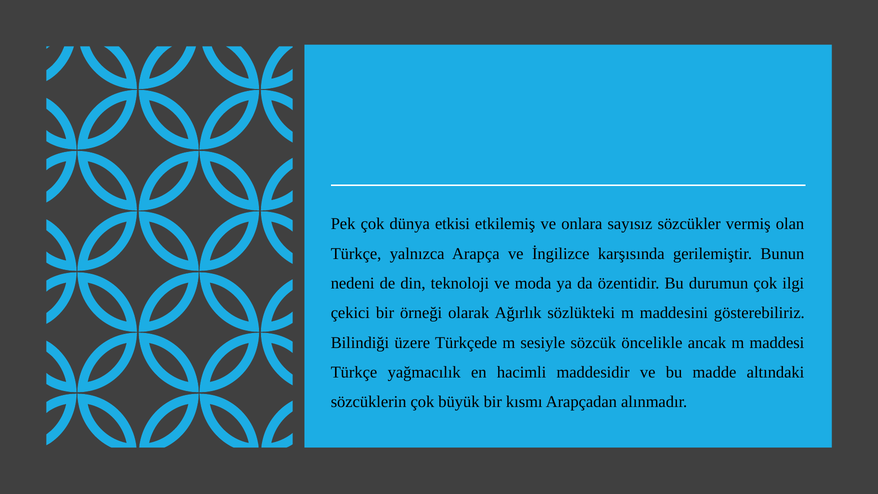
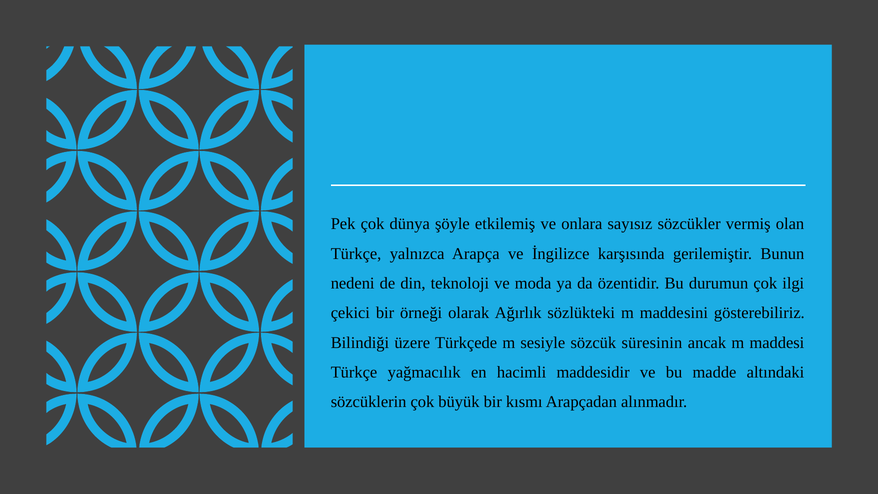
etkisi: etkisi -> şöyle (452, 224)
öncelikle: öncelikle -> süresinin (652, 342)
